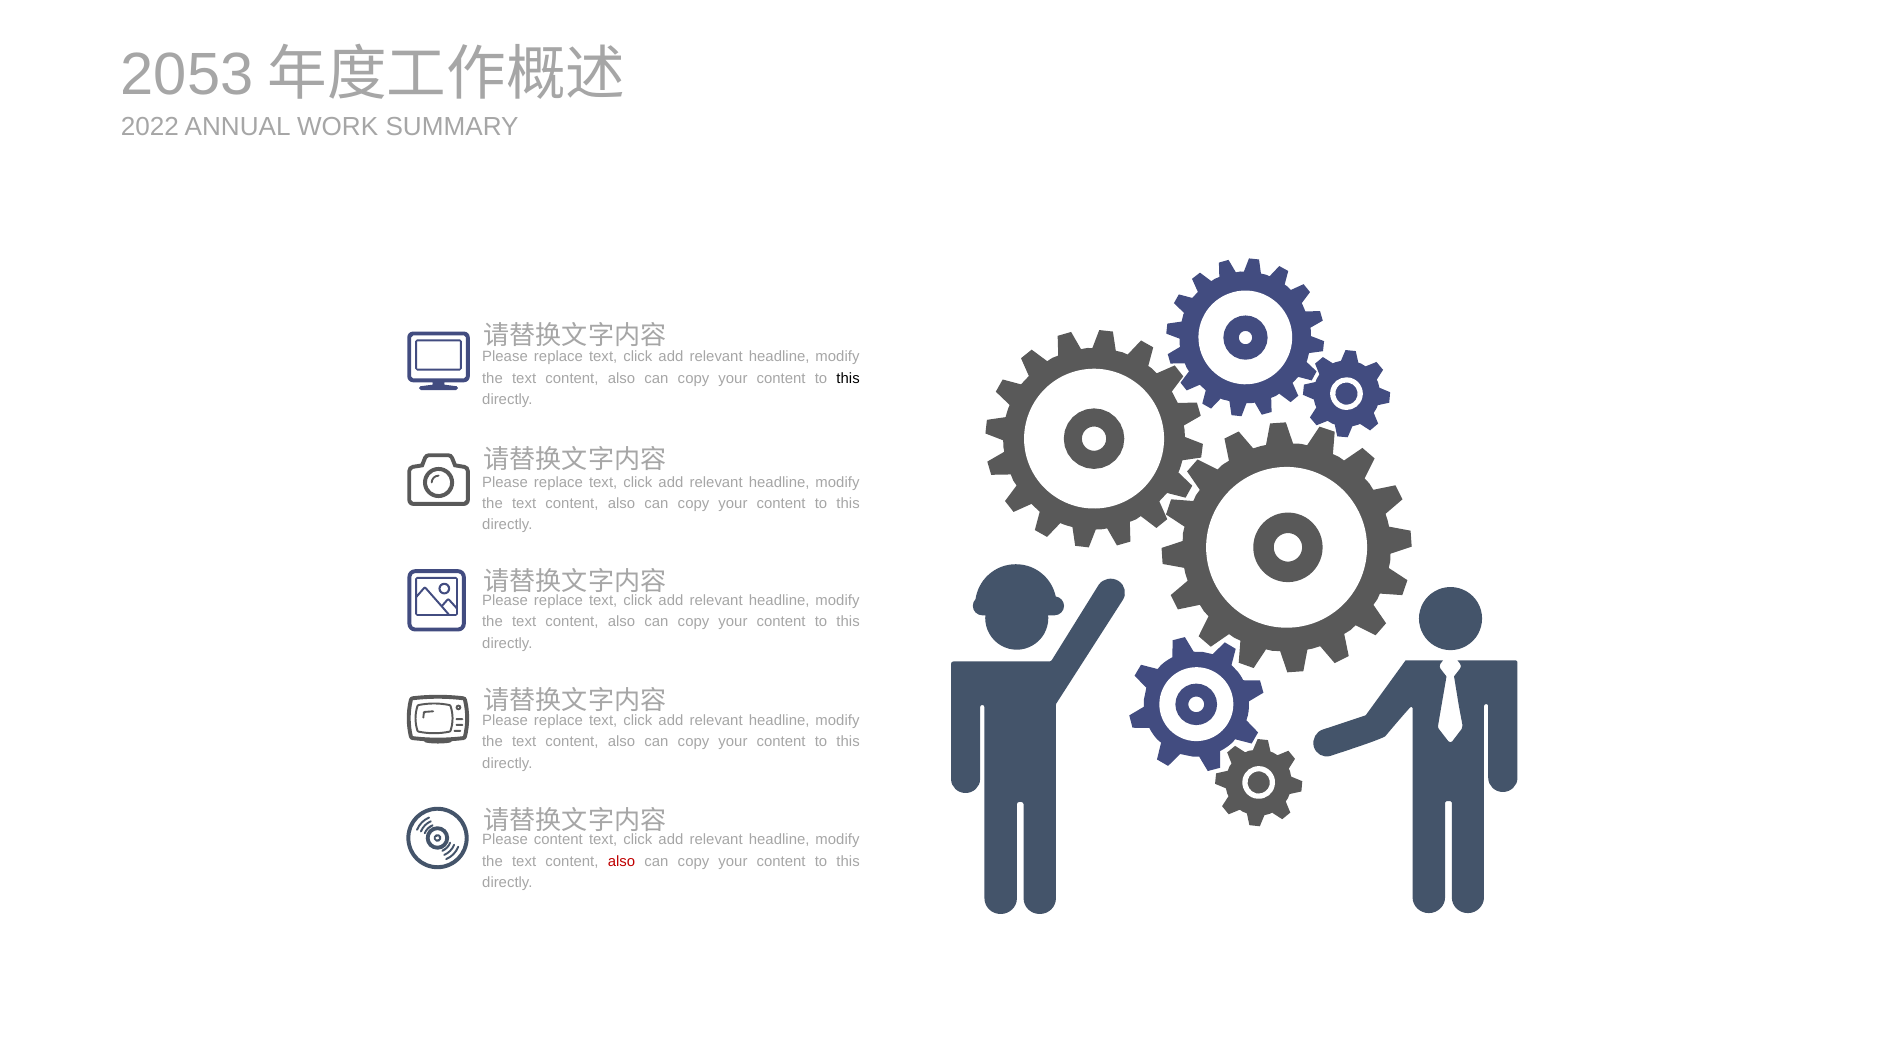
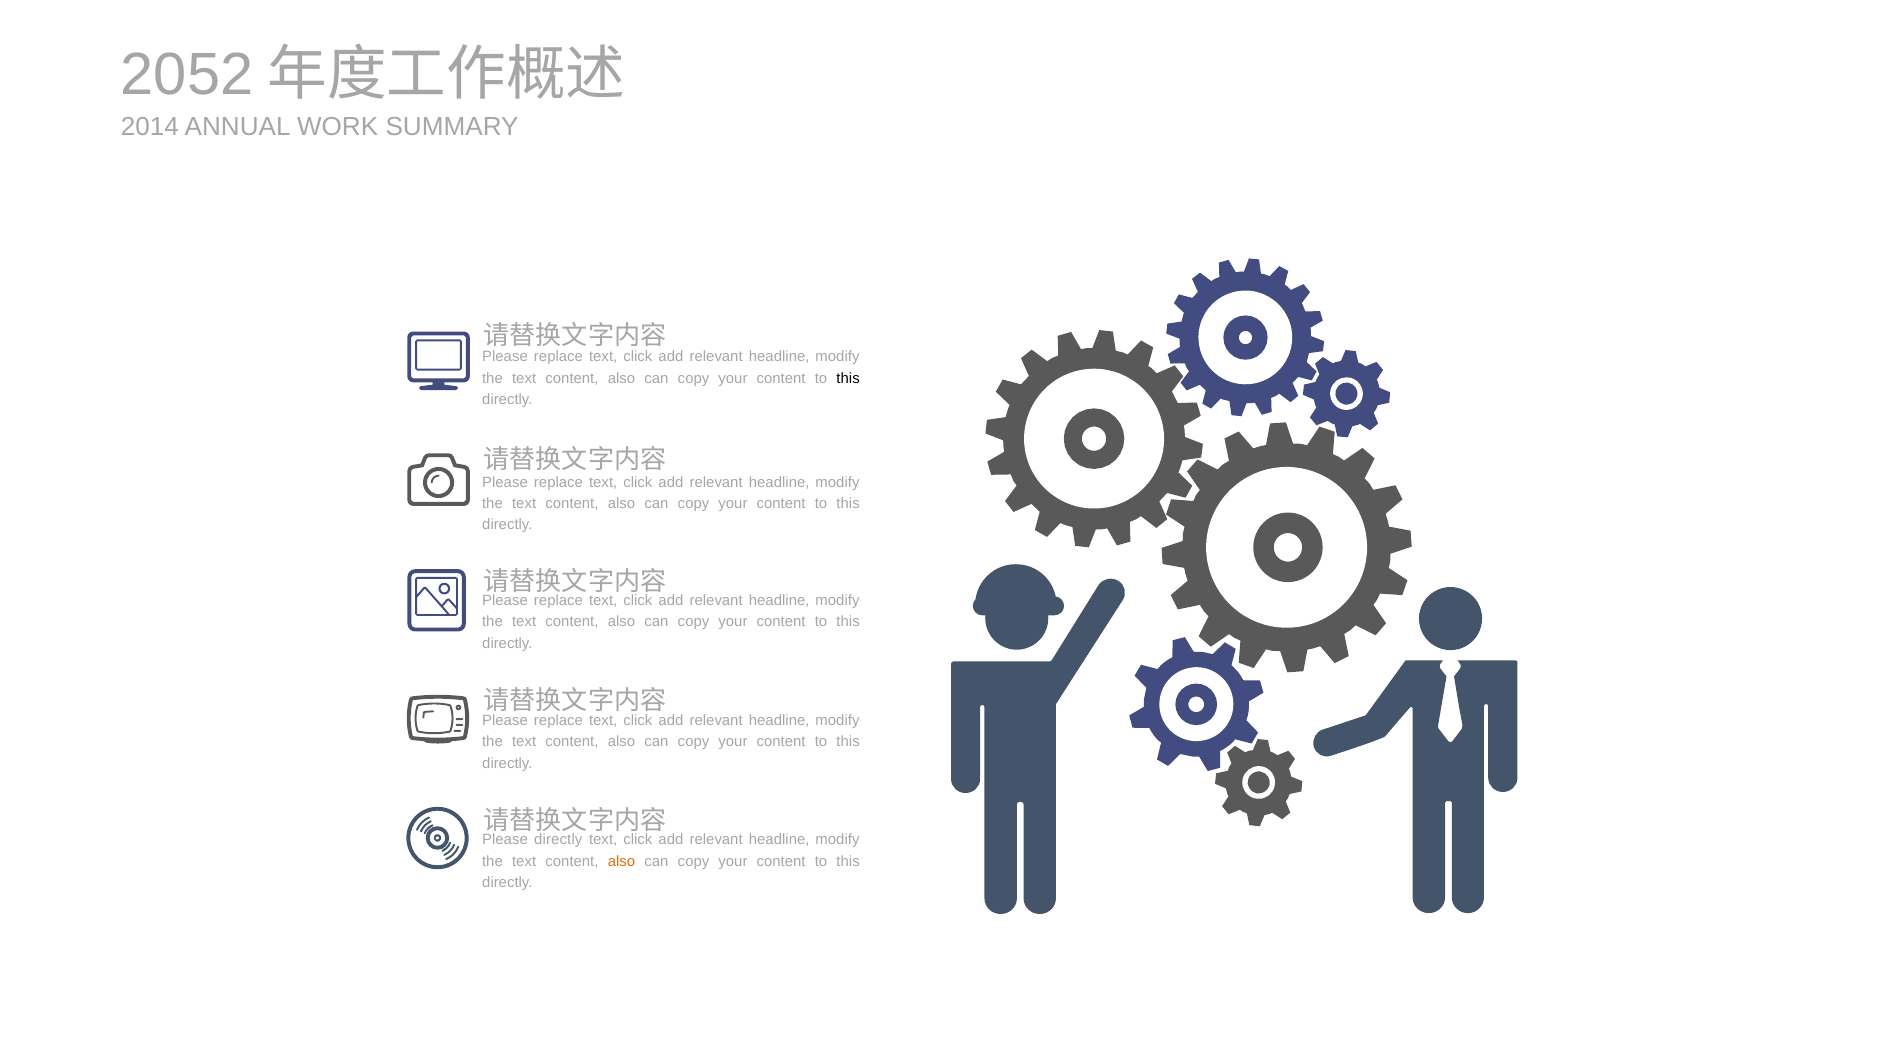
2053: 2053 -> 2052 (187, 74)
2022: 2022 -> 2014 (150, 127)
Please content: content -> directly (558, 840)
also colour: red -> orange (622, 861)
